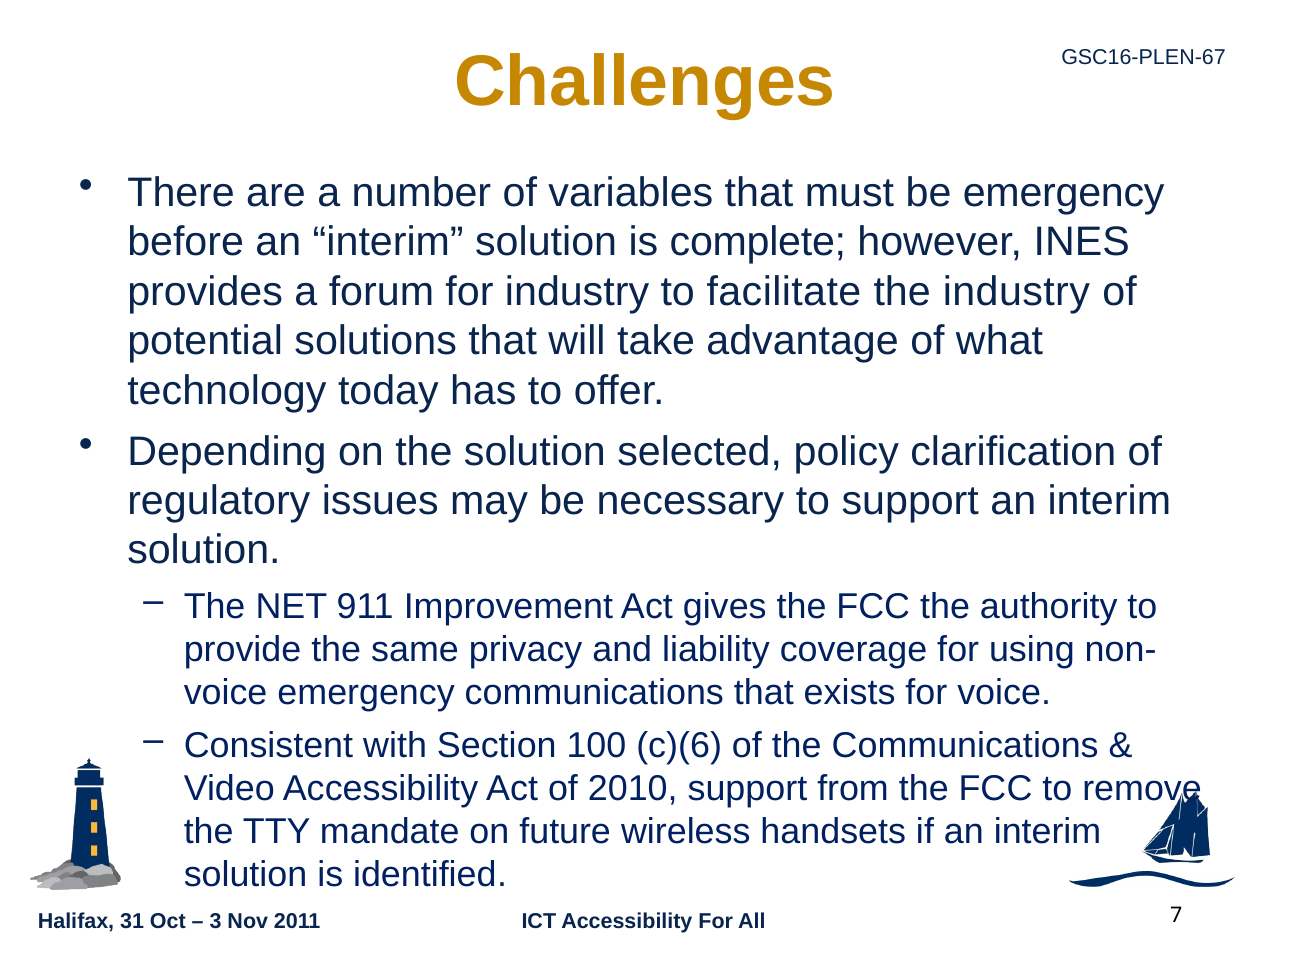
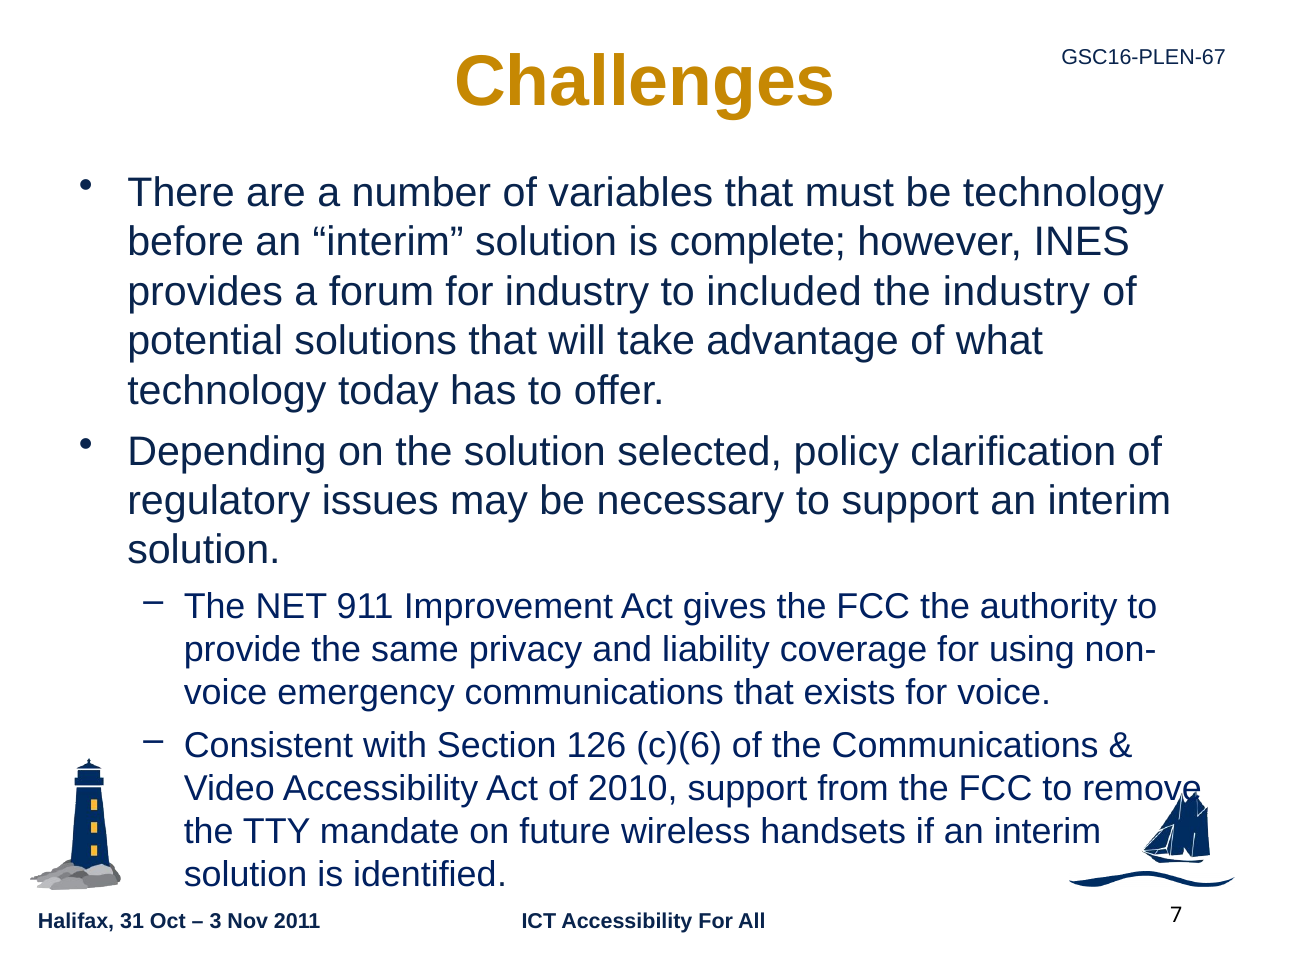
be emergency: emergency -> technology (1063, 193)
facilitate: facilitate -> included (784, 292)
100: 100 -> 126 (596, 745)
